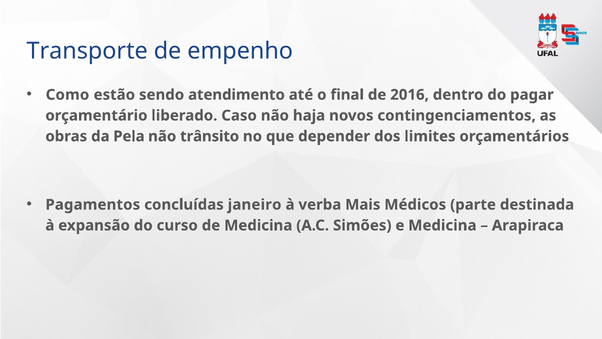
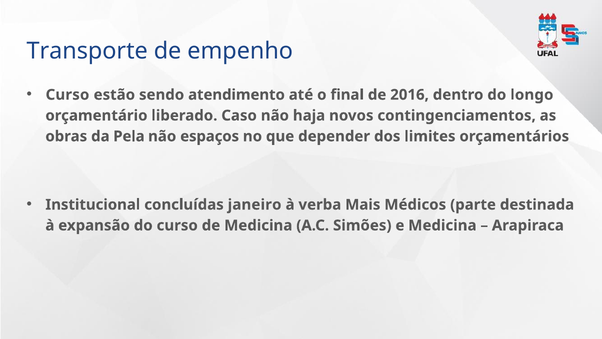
Como: Como -> Curso (67, 95)
pagar: pagar -> longo (532, 95)
trânsito: trânsito -> espaços (210, 136)
Pagamentos: Pagamentos -> Institucional (93, 204)
